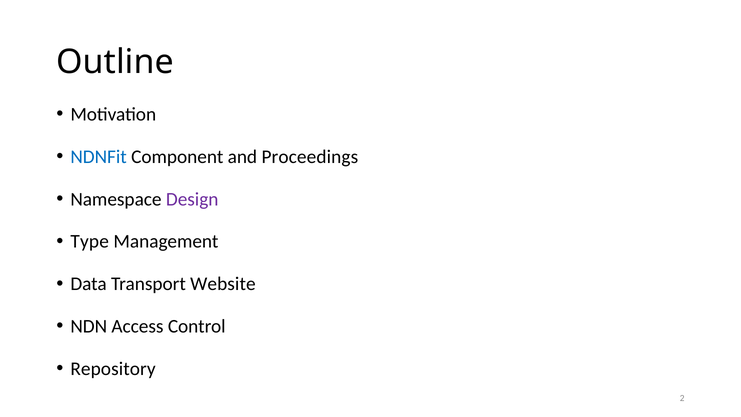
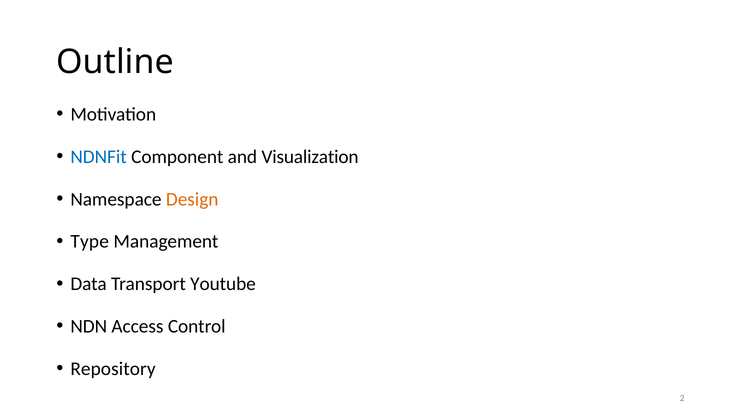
Proceedings: Proceedings -> Visualization (310, 157)
Design colour: purple -> orange (192, 199)
Website: Website -> Youtube (223, 284)
